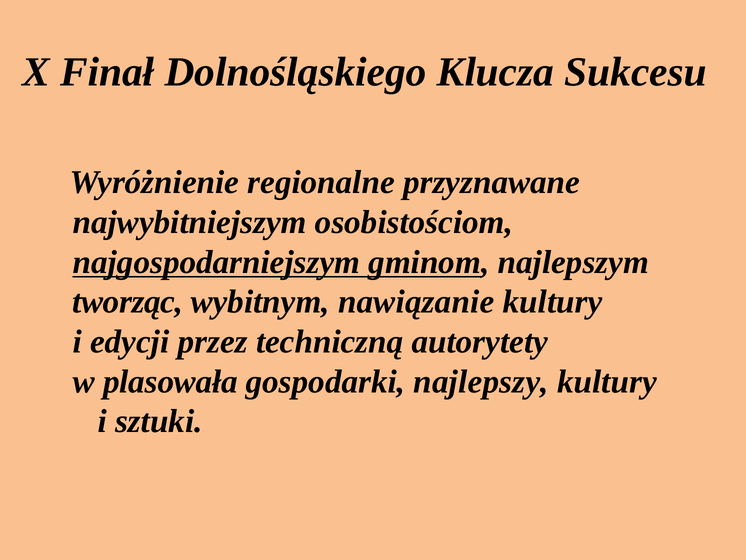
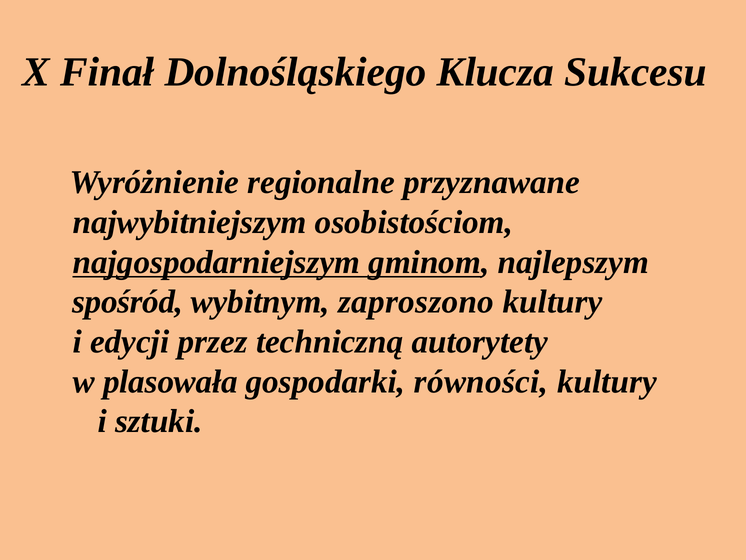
tworząc: tworząc -> spośród (128, 302)
nawiązanie: nawiązanie -> zaproszono (416, 302)
najlepszy: najlepszy -> równości (481, 381)
